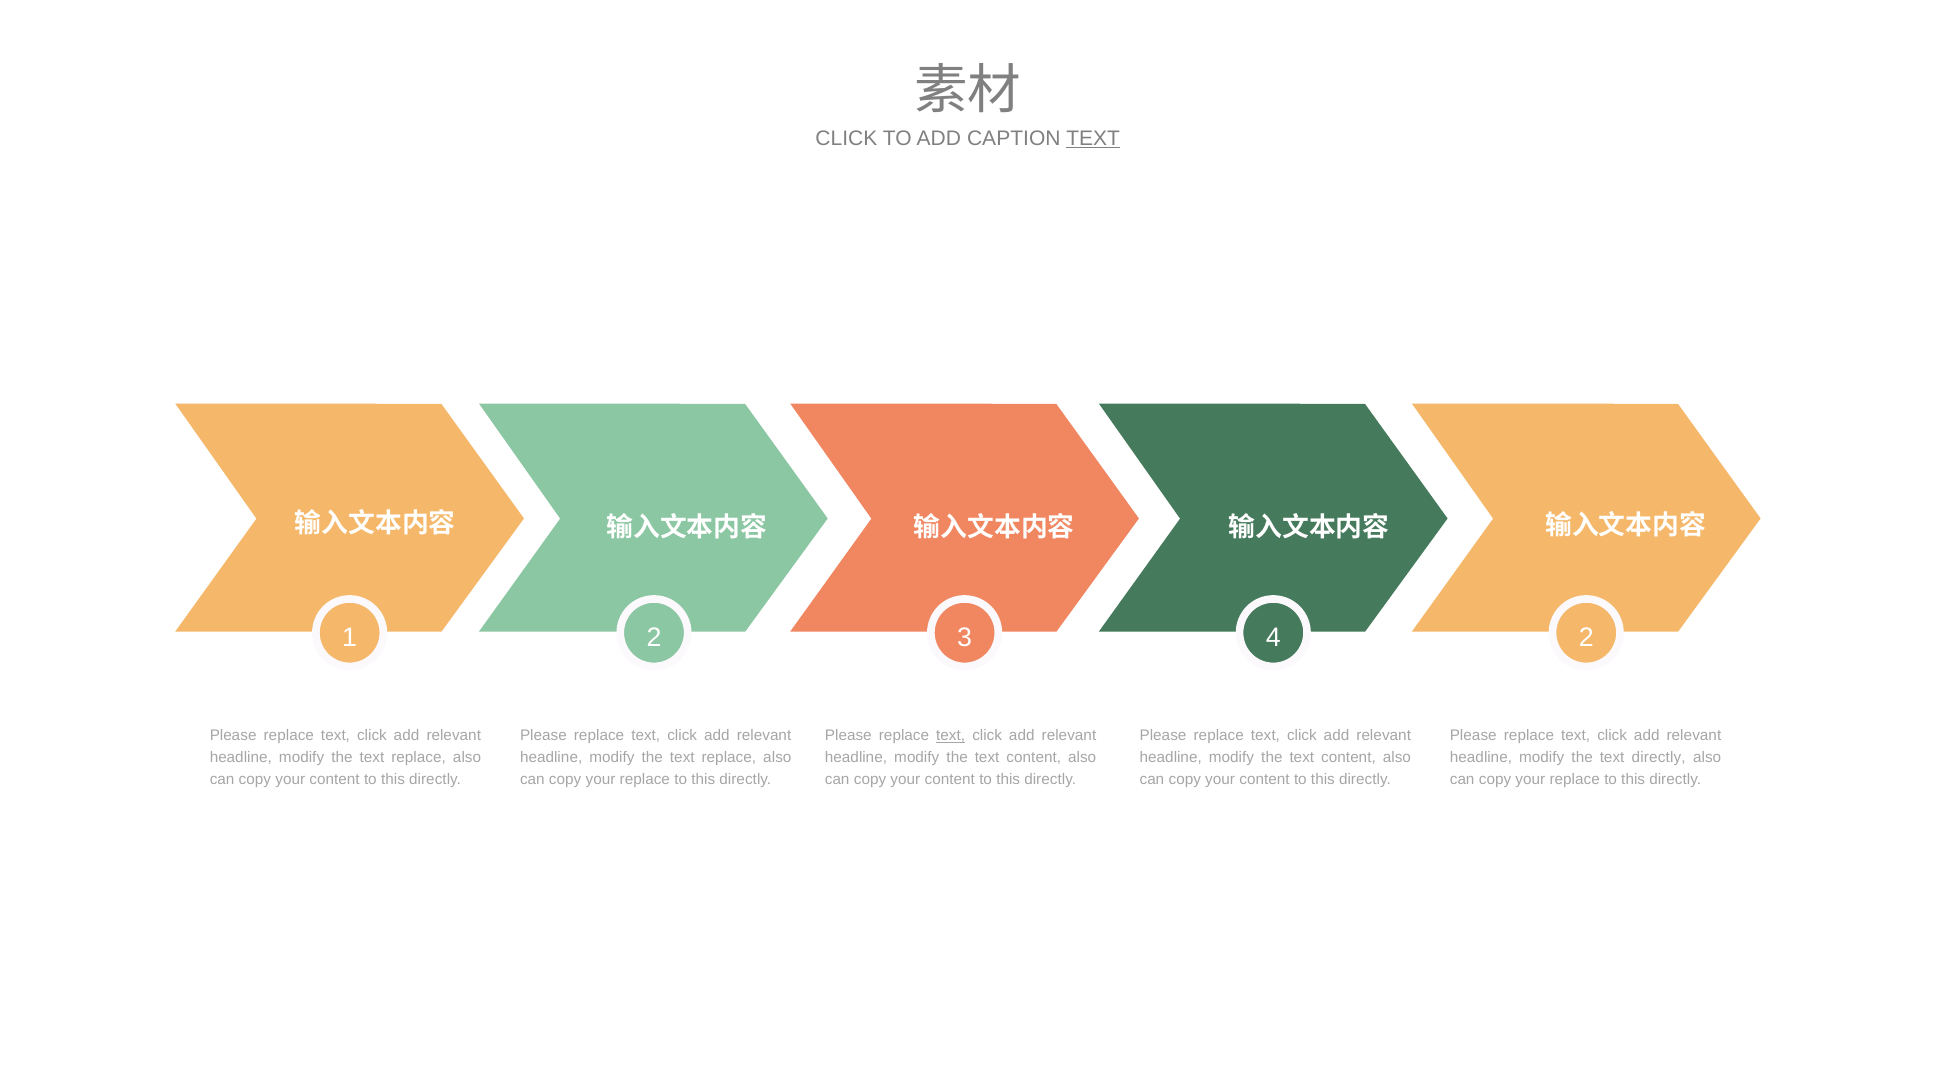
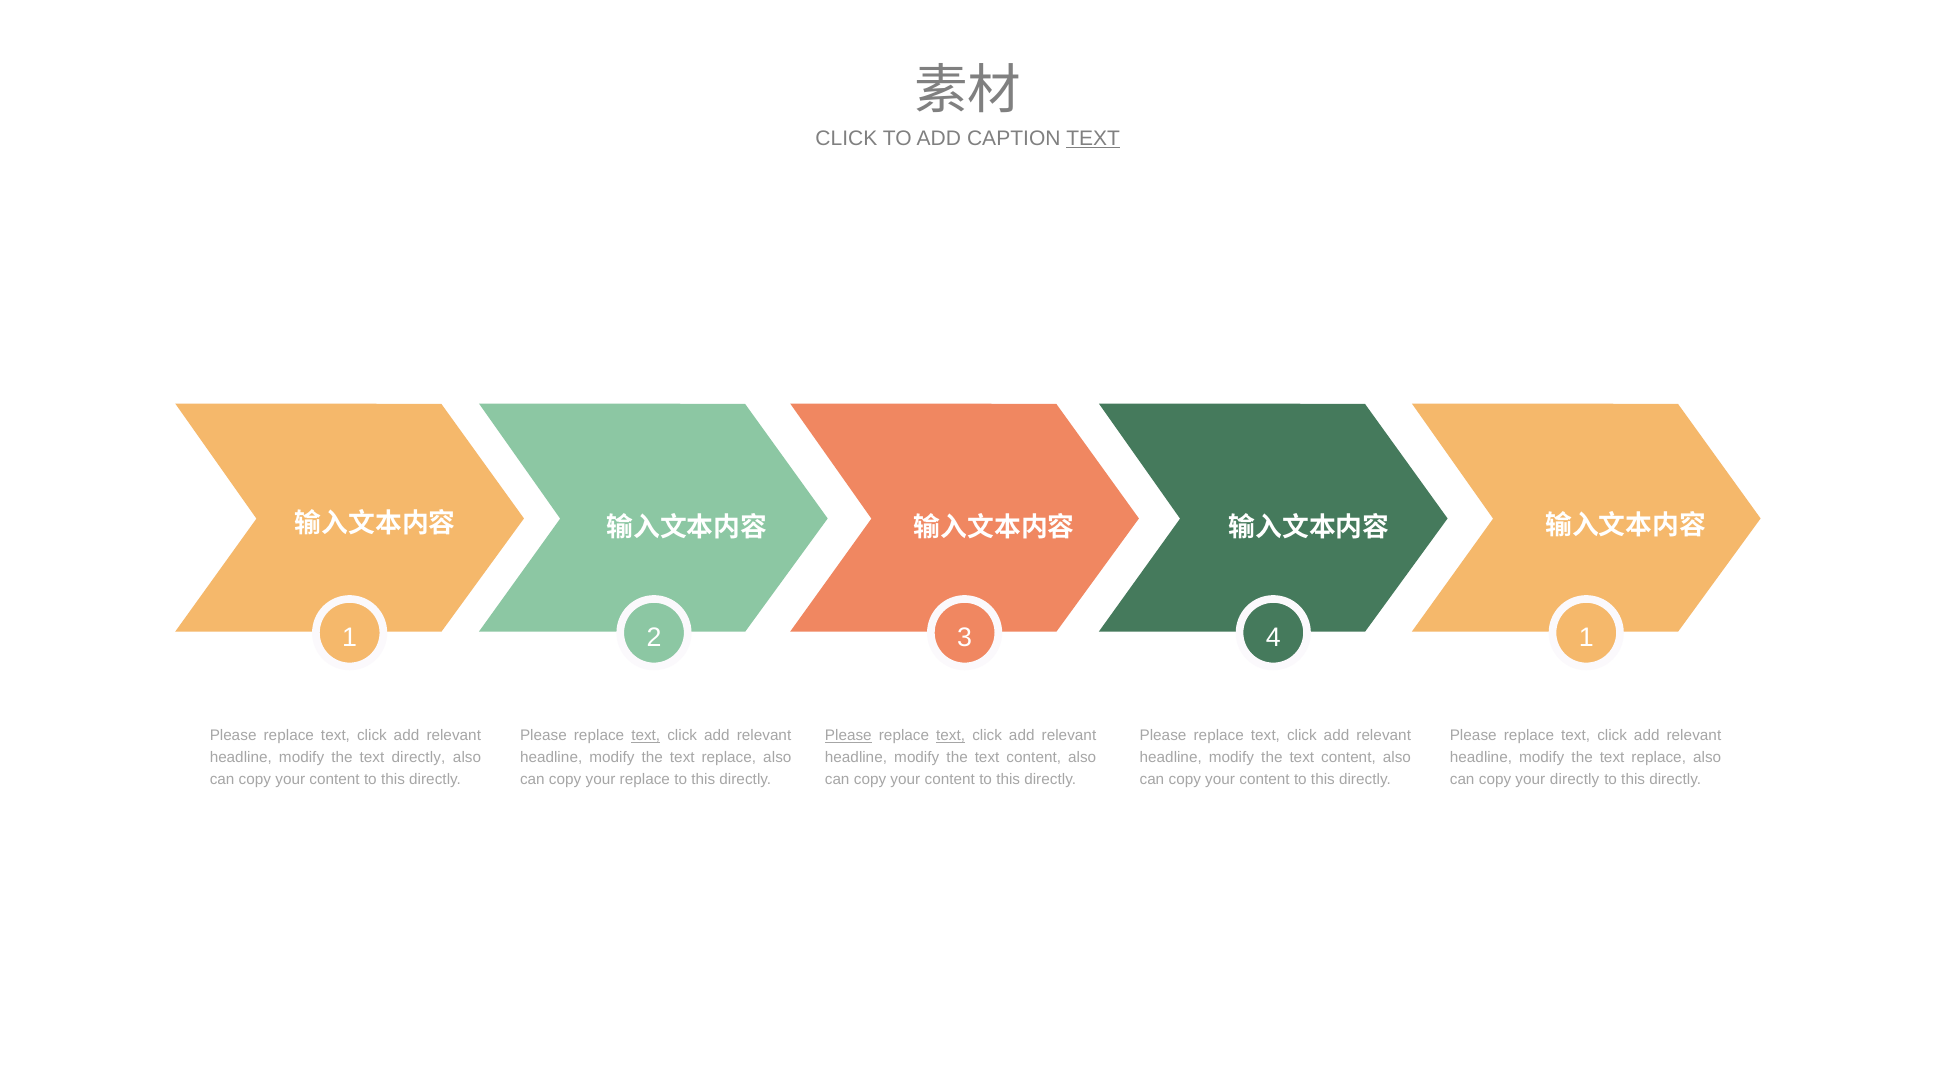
4 2: 2 -> 1 (1586, 638)
text underline: none -> present (646, 736)
Please underline: none -> present (848, 736)
replace: replace -> directly (419, 758)
directly: directly -> replace (1659, 758)
replace: replace -> directly (1575, 780)
